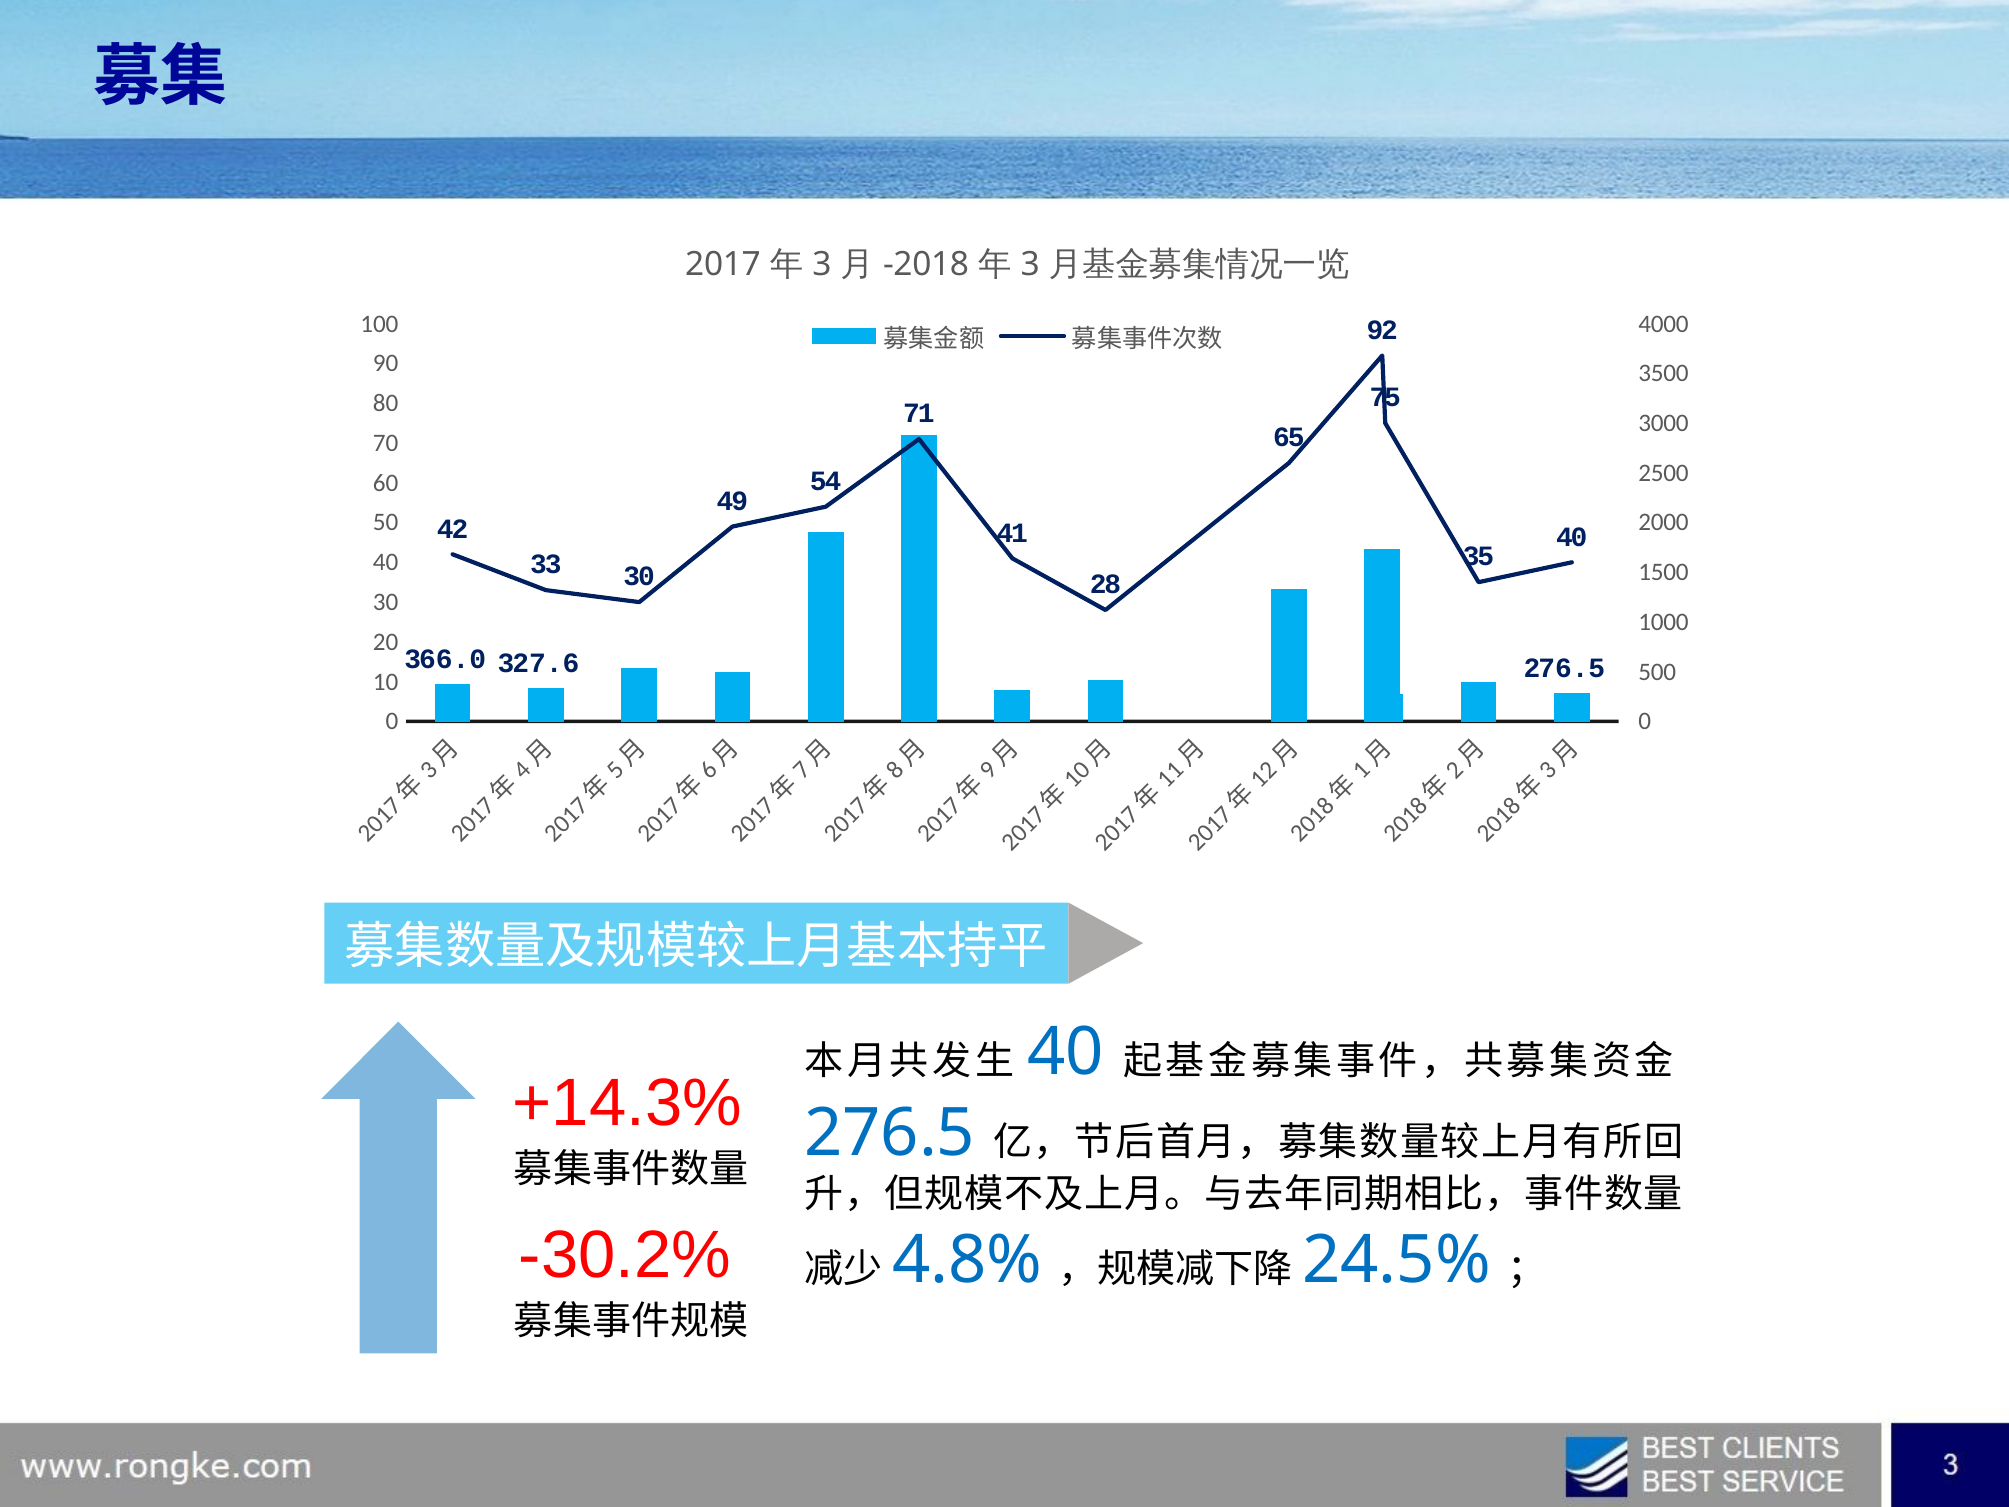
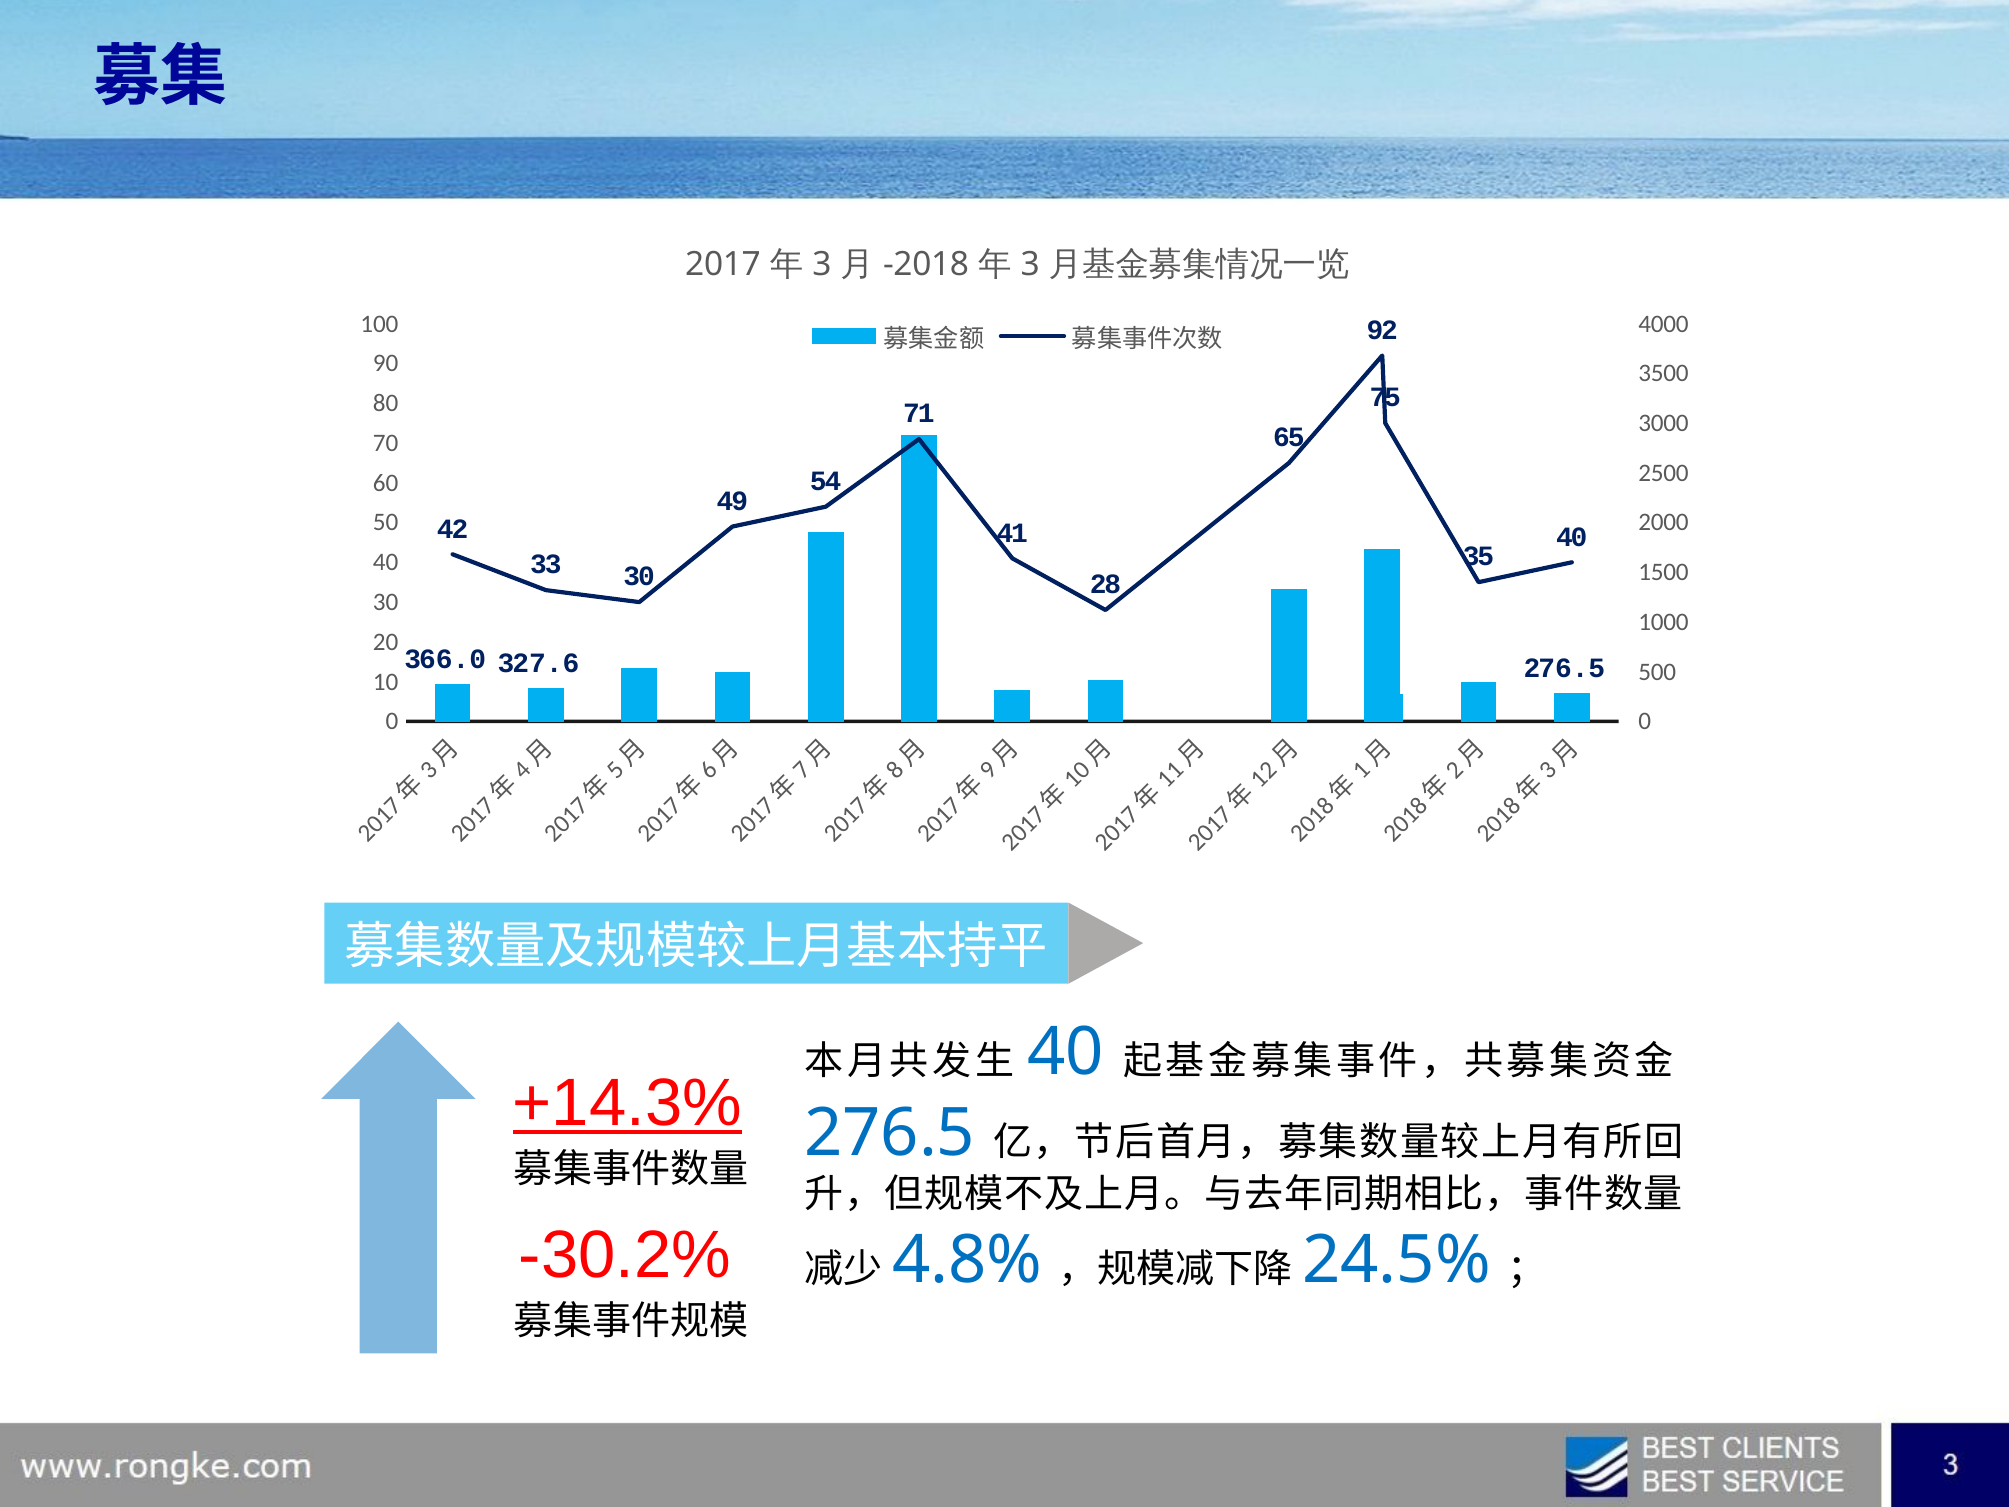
+14.3% underline: none -> present (627, 1103)
